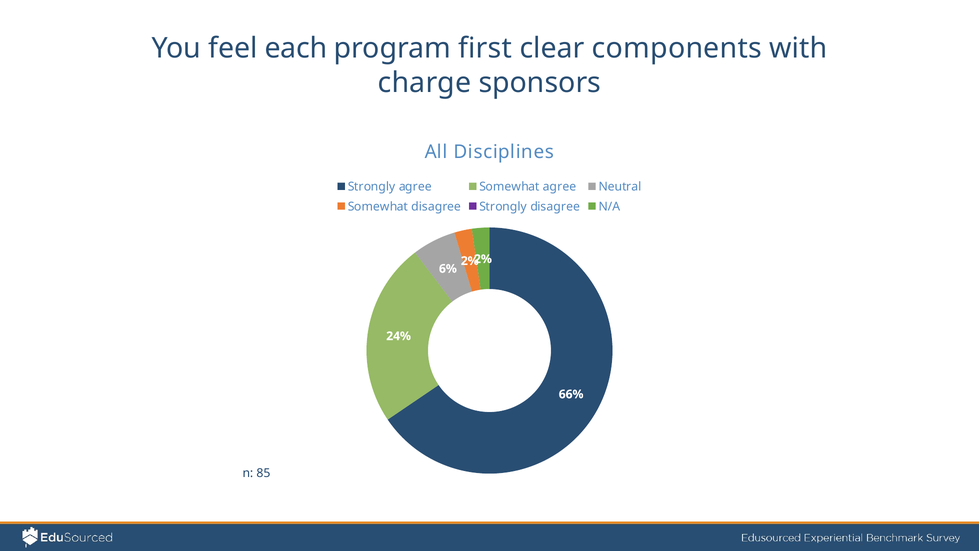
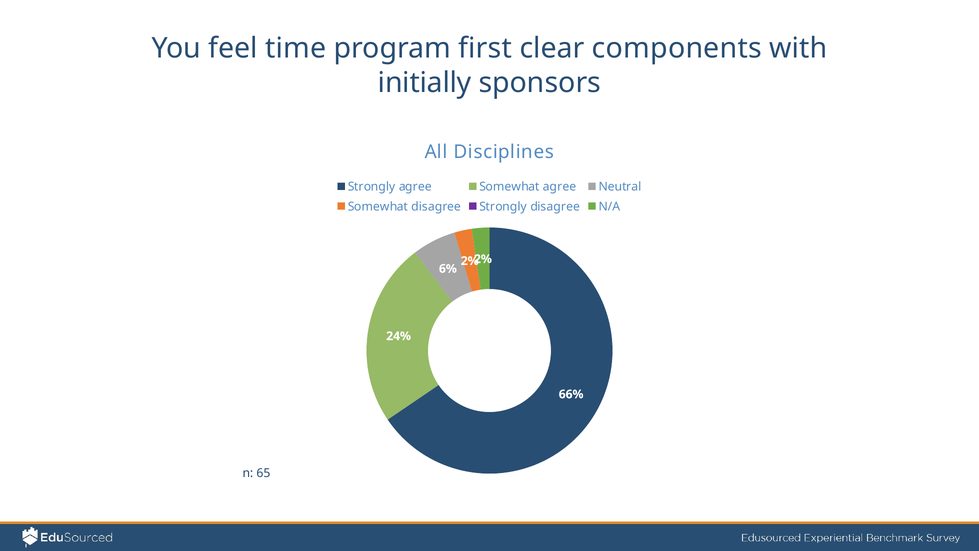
each: each -> time (296, 48)
charge: charge -> initially (425, 83)
85: 85 -> 65 (263, 473)
